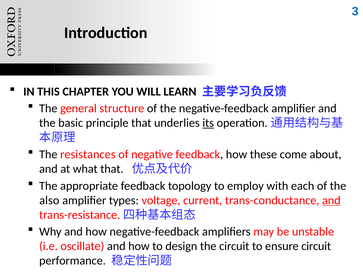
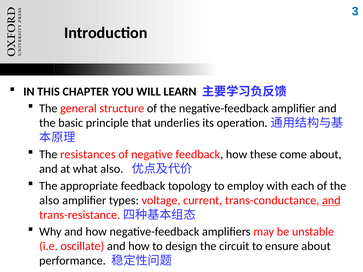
its underline: present -> none (208, 123)
what that: that -> also (112, 169)
ensure circuit: circuit -> about (316, 246)
